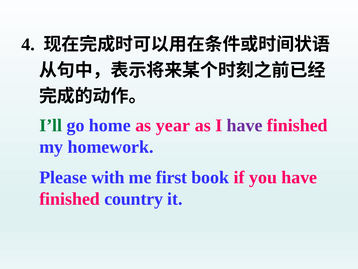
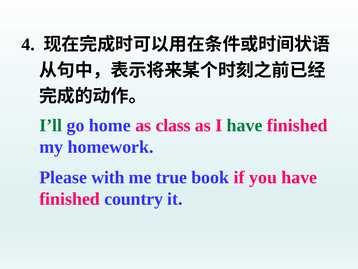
year: year -> class (173, 125)
have colour: purple -> green (245, 125)
first: first -> true (171, 177)
